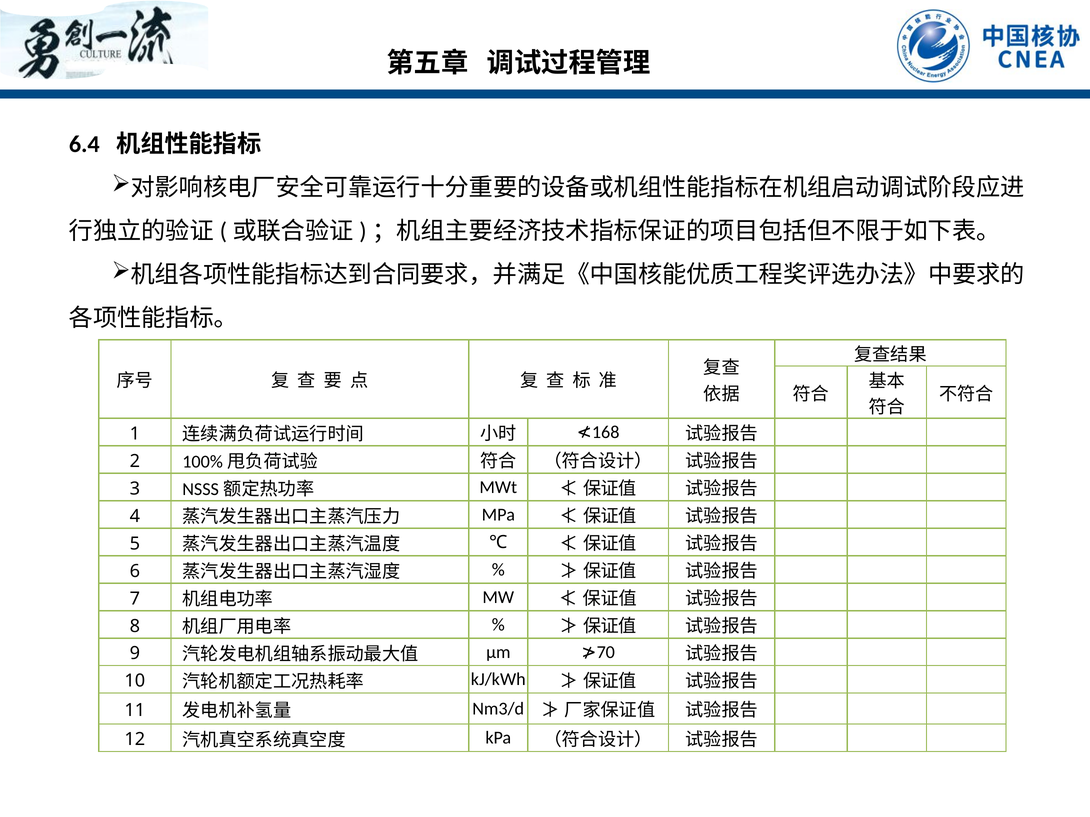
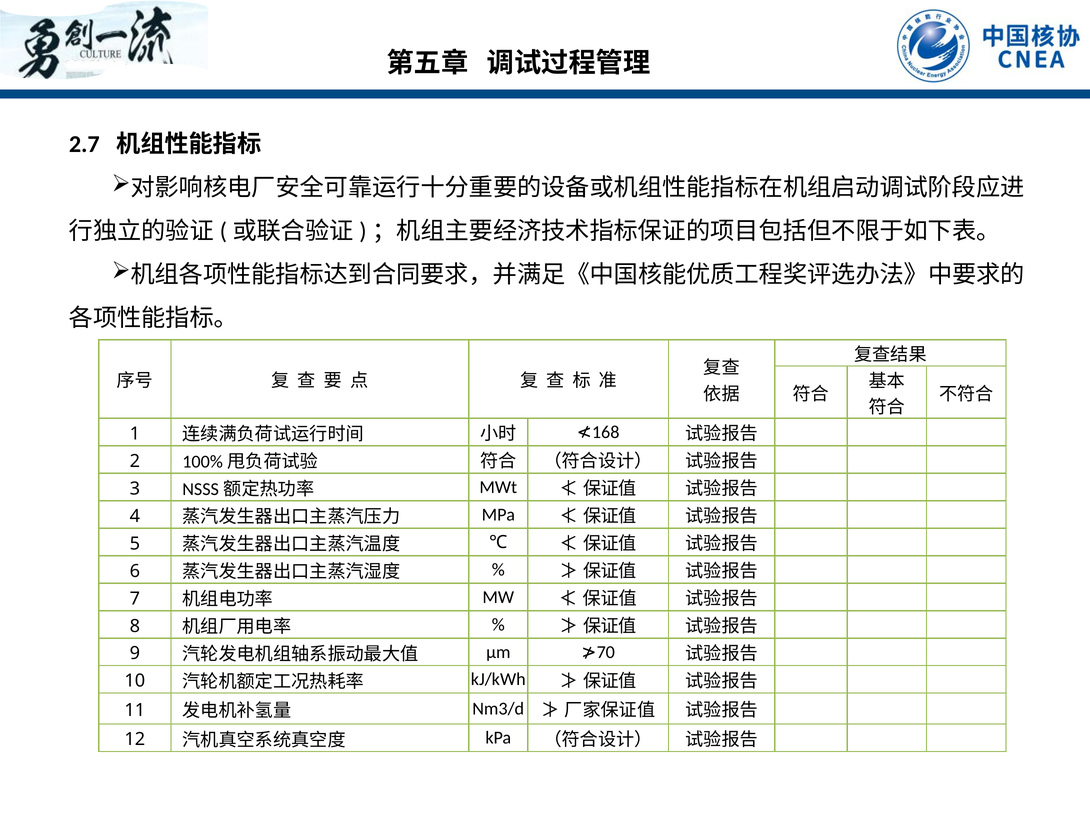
6.4: 6.4 -> 2.7 (84, 144)
